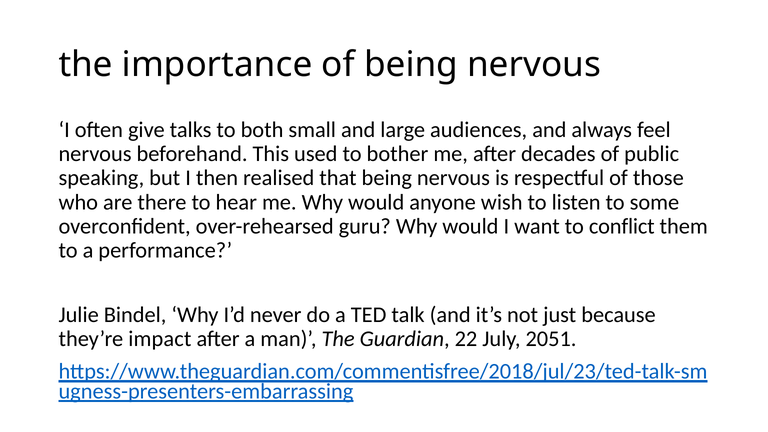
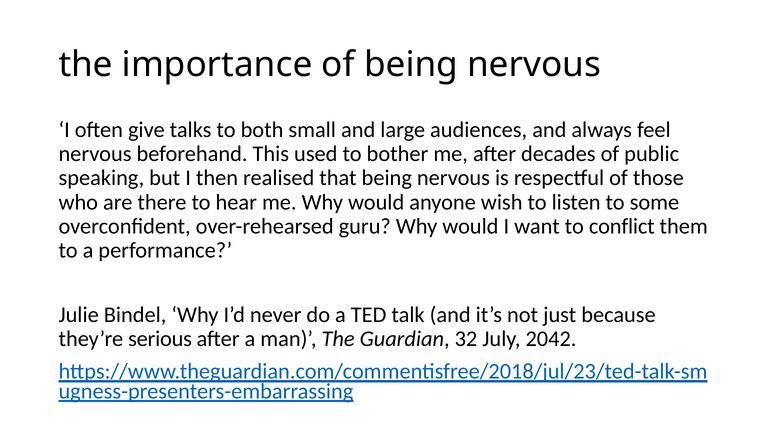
impact: impact -> serious (160, 339)
22: 22 -> 32 (466, 339)
2051: 2051 -> 2042 (551, 339)
